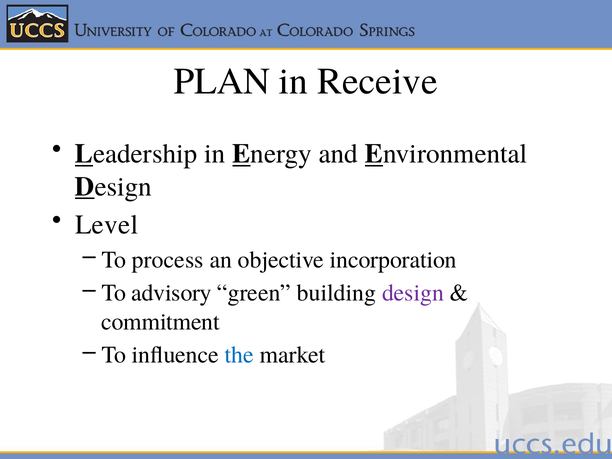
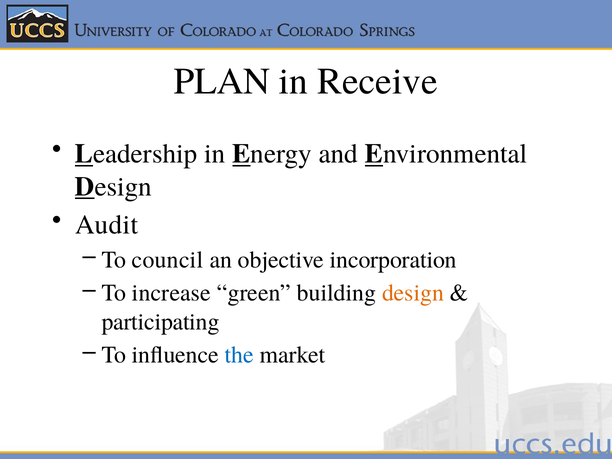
Level: Level -> Audit (107, 225)
process: process -> council (168, 260)
advisory: advisory -> increase (171, 293)
design colour: purple -> orange (413, 293)
commitment: commitment -> participating (161, 322)
